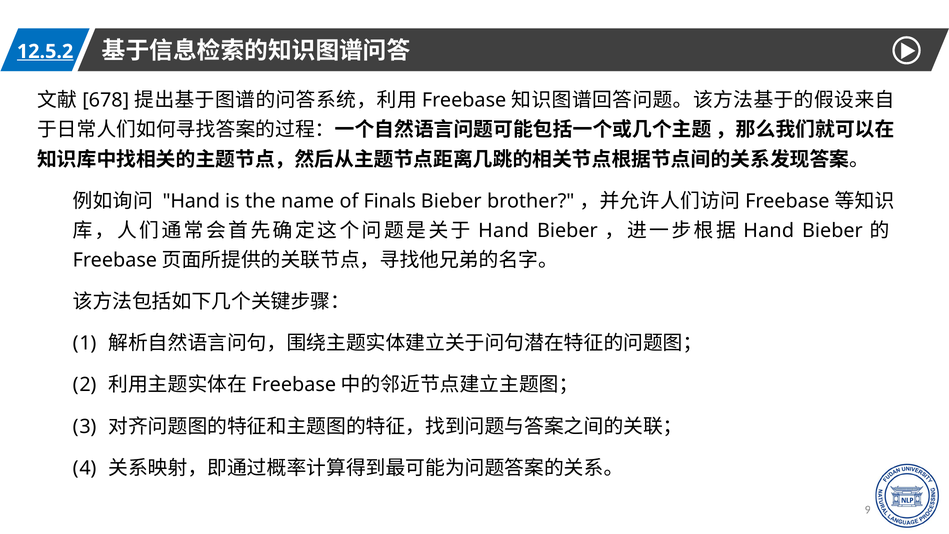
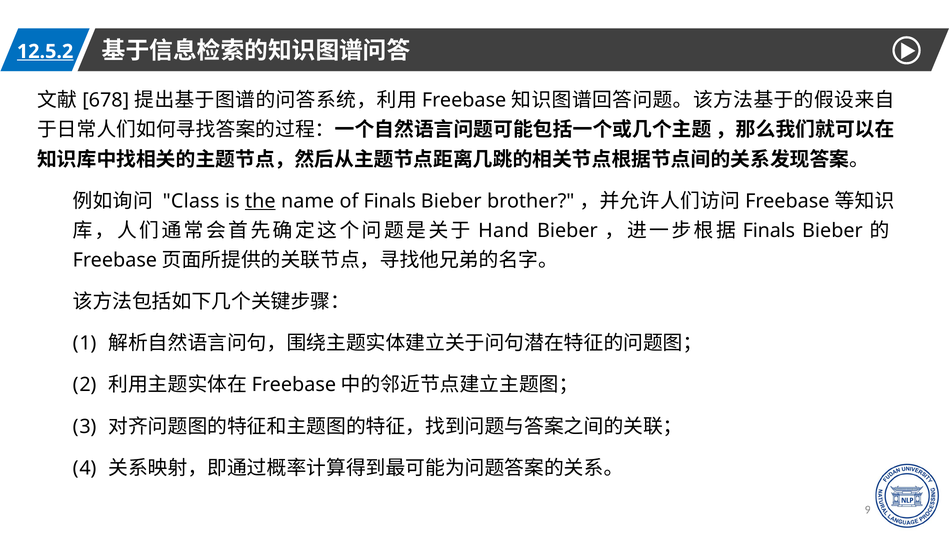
Hand: Hand -> Class (191, 201)
the underline: none -> present (260, 201)
Hand: Hand -> Finals (769, 231)
